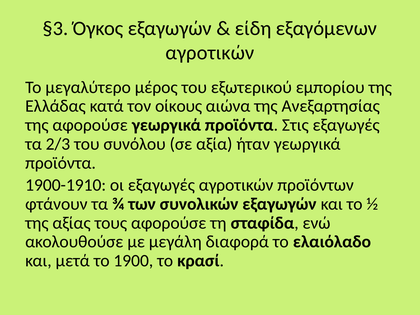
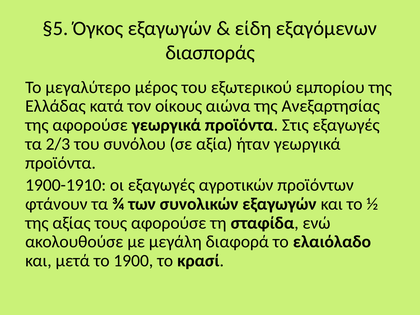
§3: §3 -> §5 (55, 28)
αγροτικών: αγροτικών -> διασποράς (210, 53)
